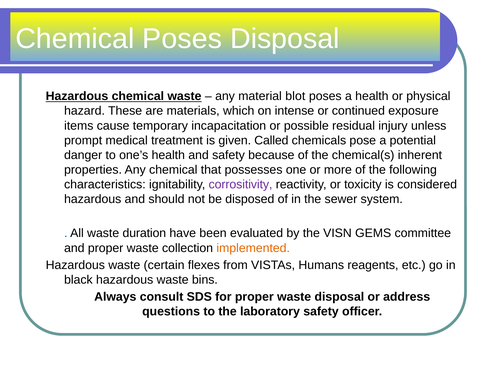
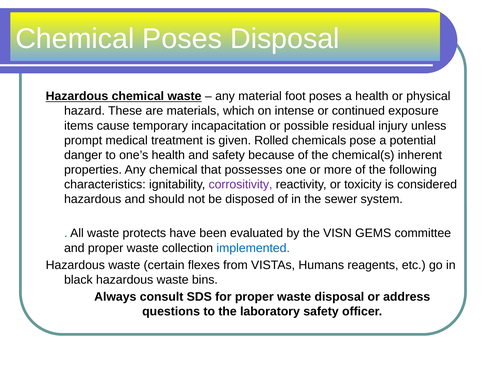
blot: blot -> foot (295, 96)
Called: Called -> Rolled (271, 141)
duration: duration -> protects (144, 234)
implemented colour: orange -> blue (253, 248)
